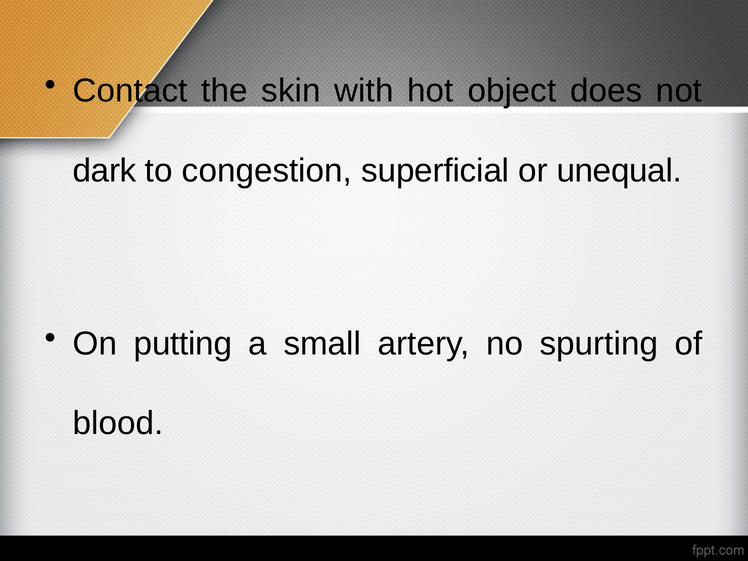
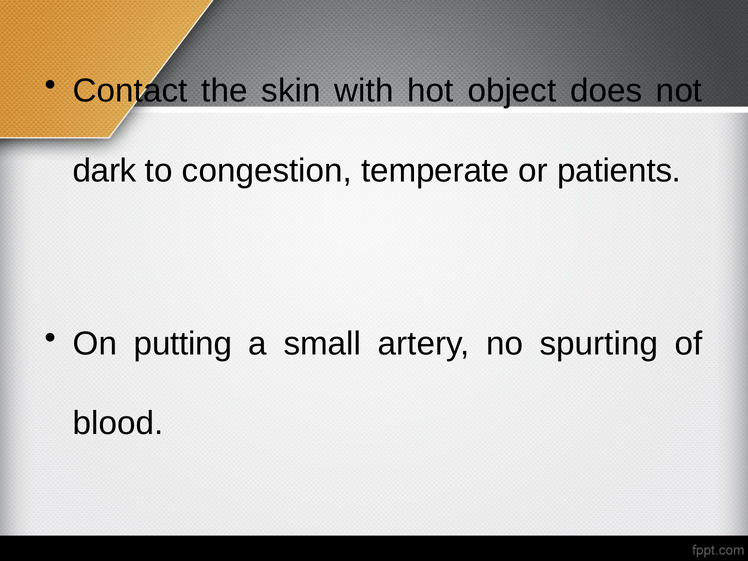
superficial: superficial -> temperate (435, 171)
unequal: unequal -> patients (619, 171)
